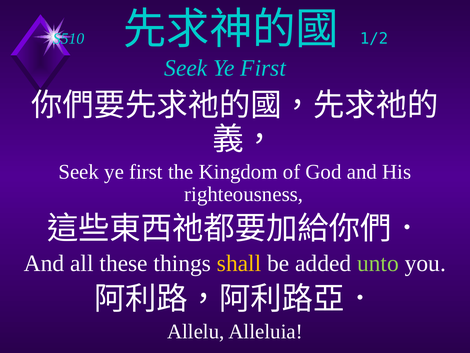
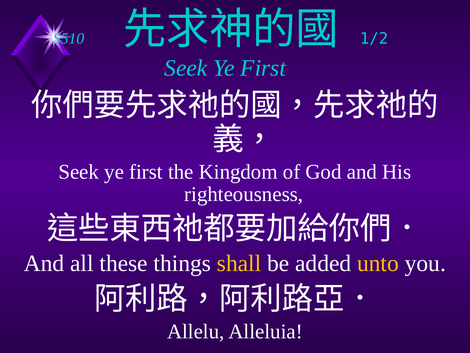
unto colour: light green -> yellow (378, 263)
